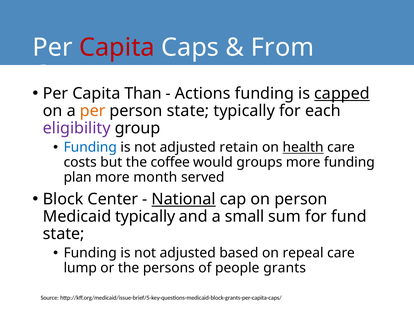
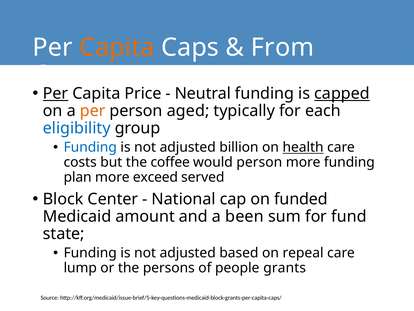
Capita colour: red -> orange (117, 47)
Per underline: none -> present (56, 93)
Than: Than -> Price (143, 93)
Actions: Actions -> Neutral (203, 93)
person state: state -> aged (188, 111)
eligibility colour: purple -> blue (77, 128)
retain: retain -> billion (239, 147)
would groups: groups -> person (259, 162)
month: month -> exceed (155, 177)
National underline: present -> none (184, 199)
on person: person -> funded (301, 199)
Medicaid typically: typically -> amount (145, 216)
small: small -> been (245, 216)
